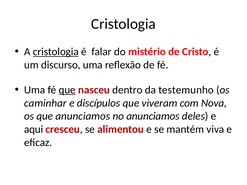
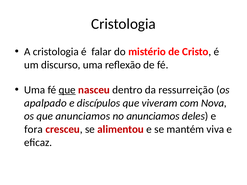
cristologia underline: present -> none (56, 52)
testemunho: testemunho -> ressurreição (186, 90)
caminhar: caminhar -> apalpado (45, 103)
aqui: aqui -> fora (34, 130)
